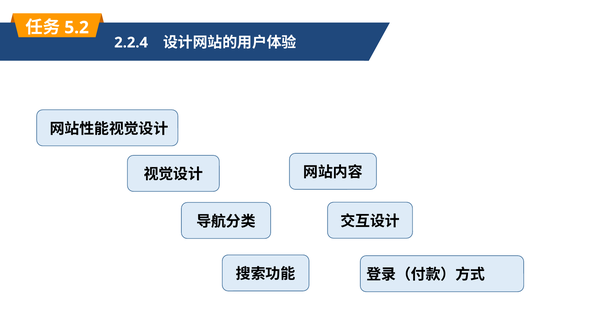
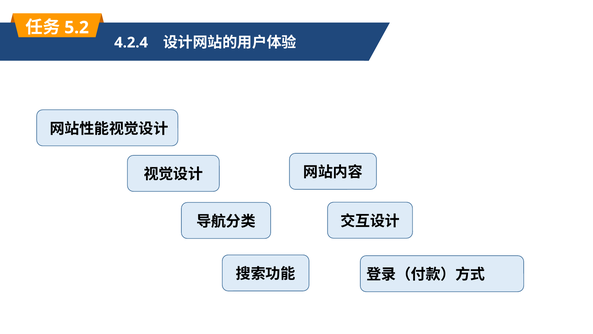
2.2.4: 2.2.4 -> 4.2.4 (131, 43)
